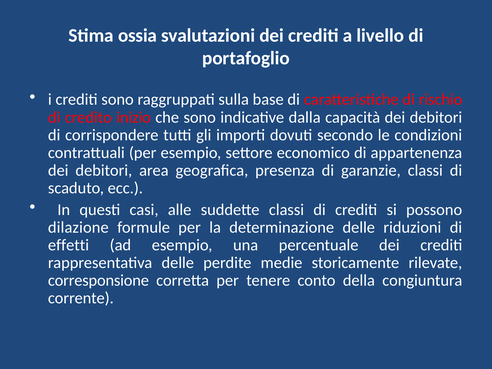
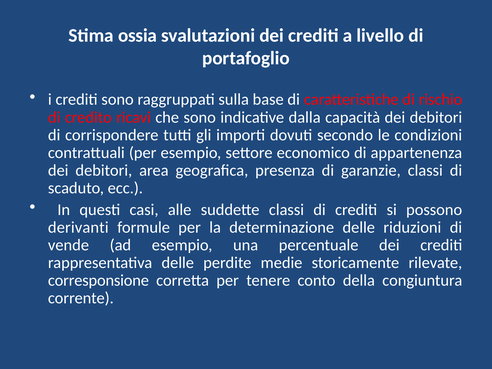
inizio: inizio -> ricavi (134, 117)
dilazione: dilazione -> derivanti (78, 227)
effetti: effetti -> vende (68, 245)
